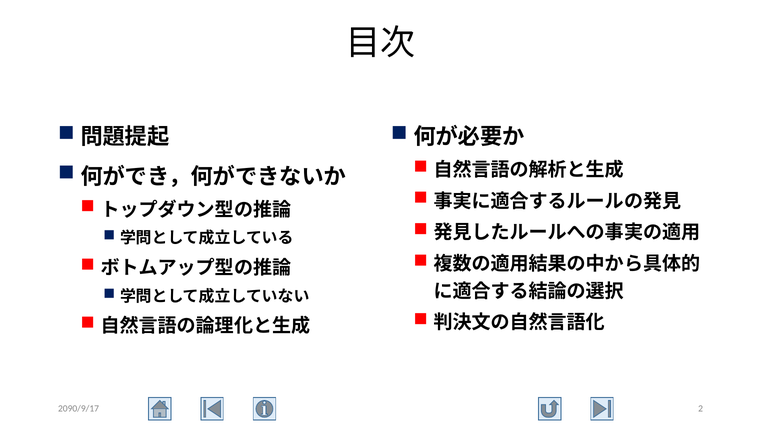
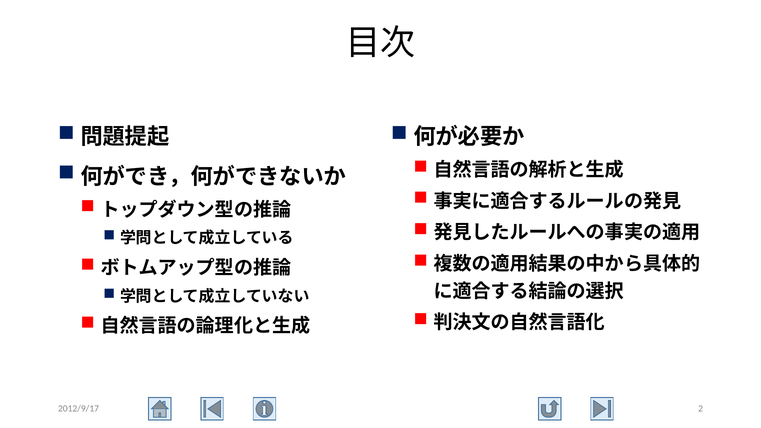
2090/9/17: 2090/9/17 -> 2012/9/17 (79, 409)
